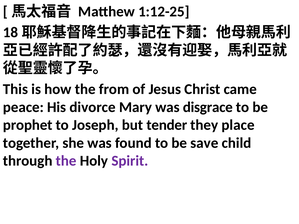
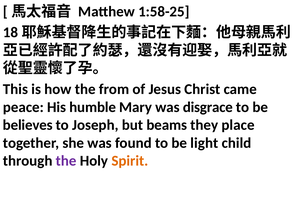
1:12-25: 1:12-25 -> 1:58-25 (164, 12)
divorce: divorce -> humble (93, 107)
prophet: prophet -> believes (28, 125)
tender: tender -> beams (167, 125)
save: save -> light (204, 143)
Spirit colour: purple -> orange (130, 161)
